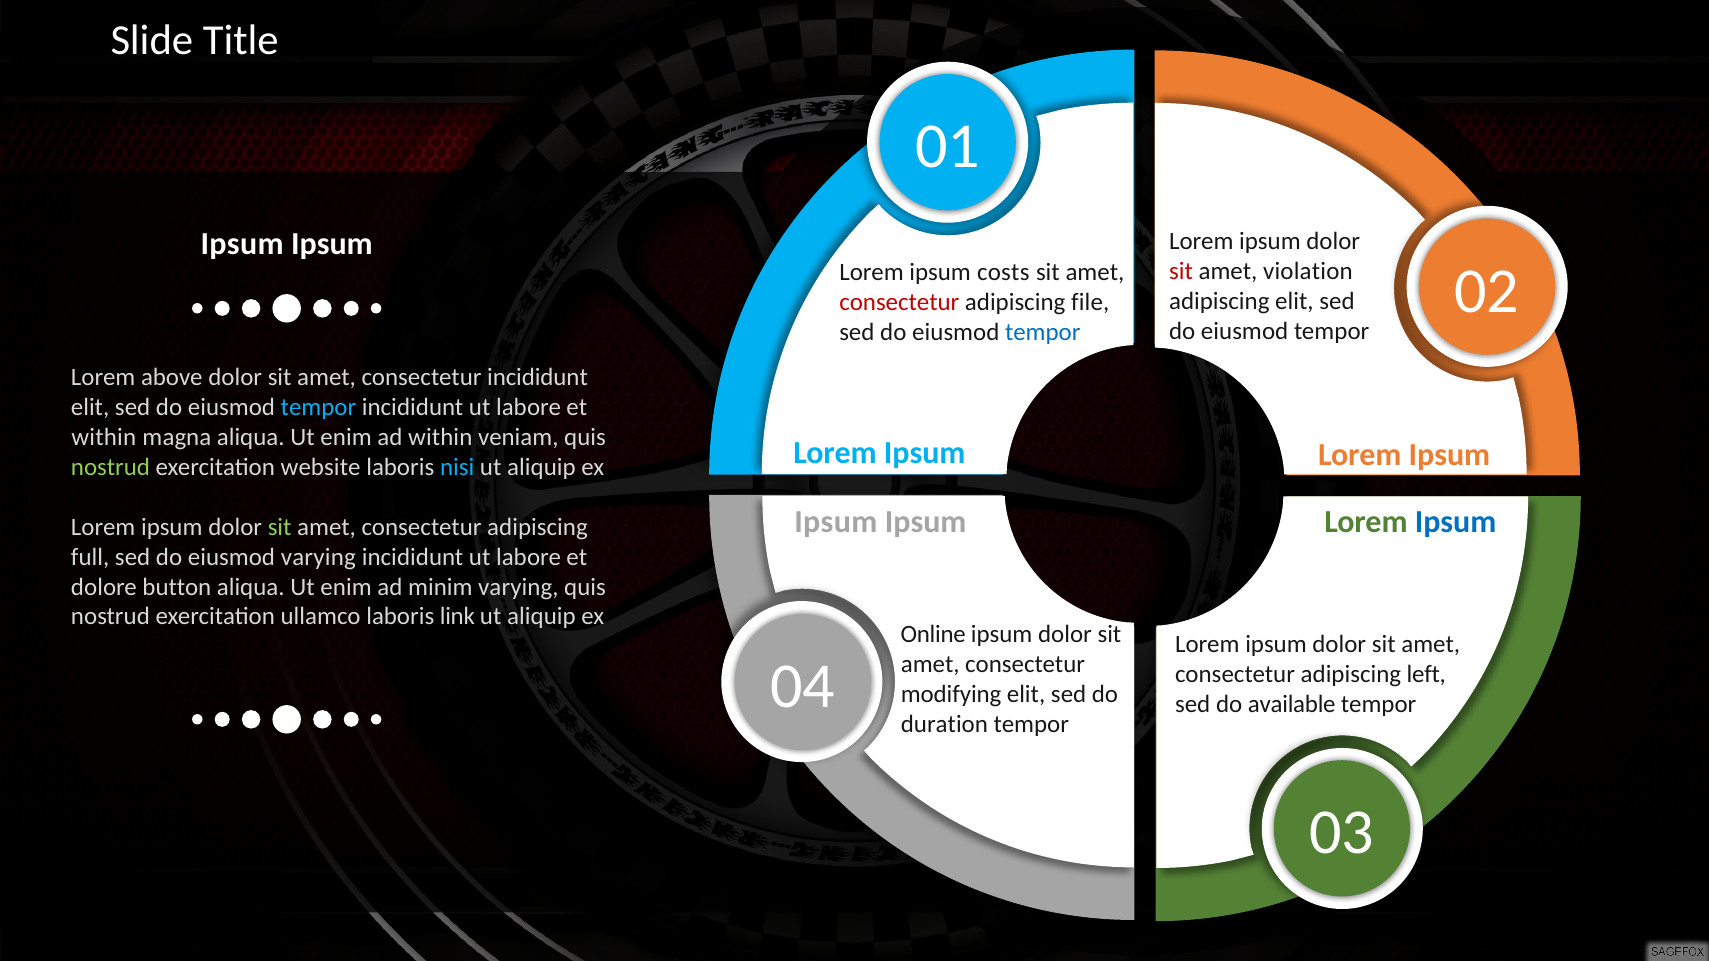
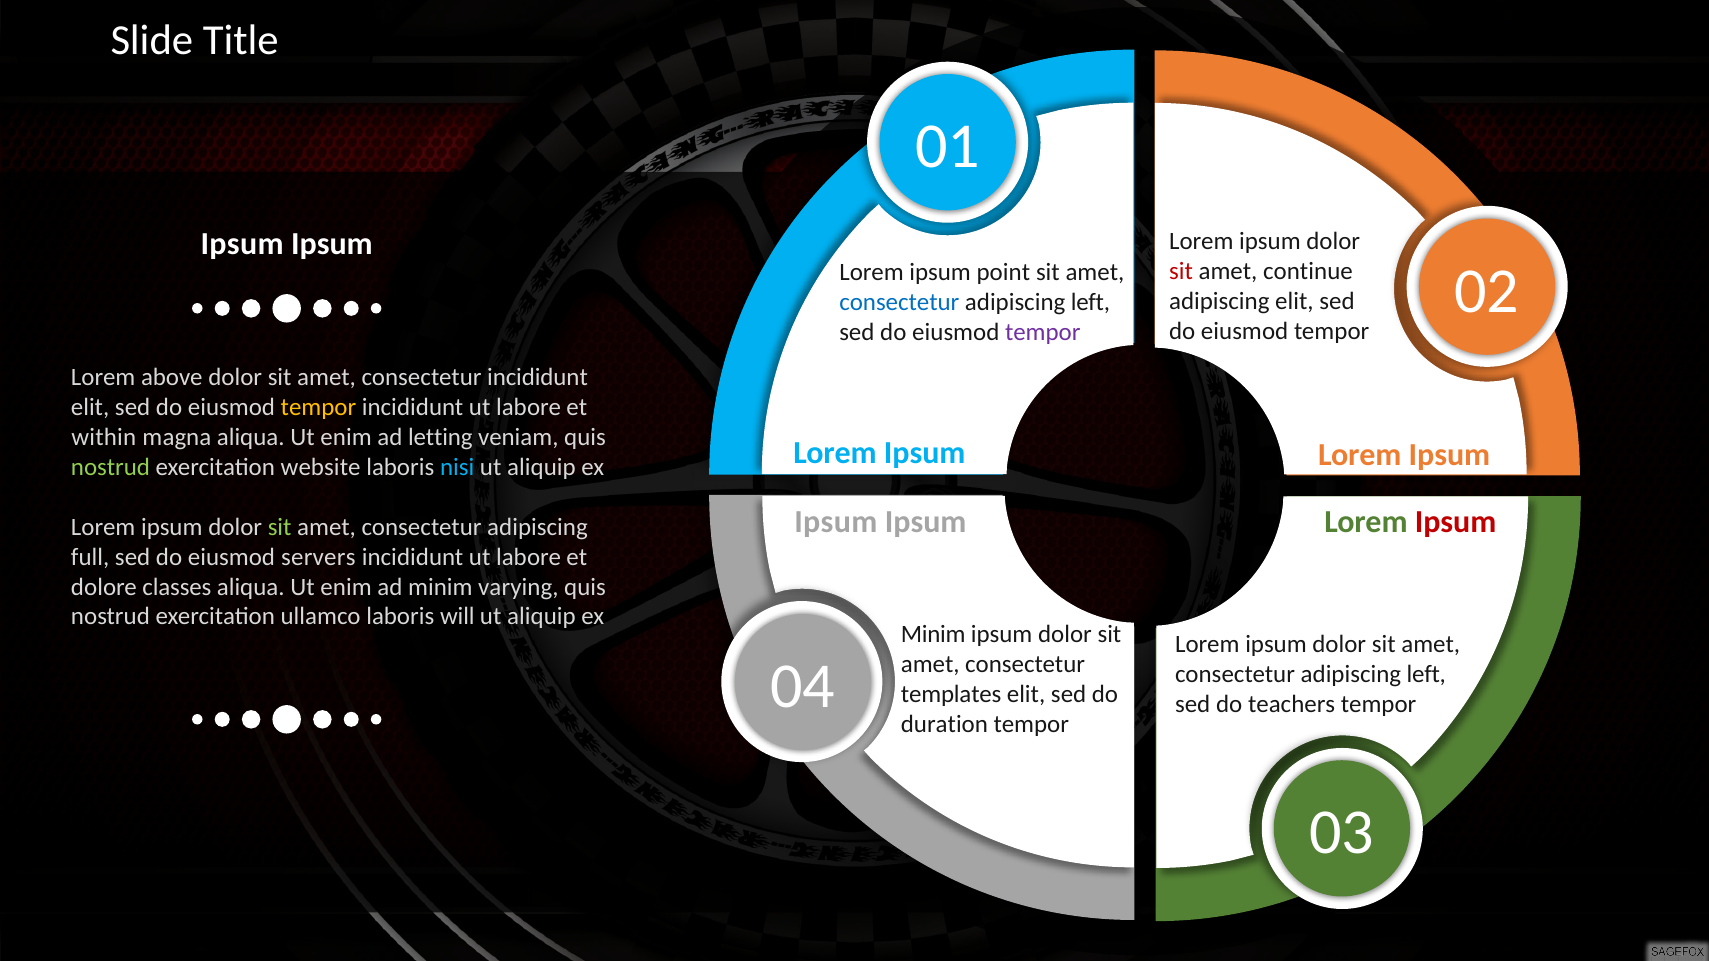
violation: violation -> continue (1308, 272)
costs: costs -> point (1003, 272)
consectetur colour: red -> blue (899, 302)
file: file -> left (1090, 302)
tempor colour: blue -> purple (1043, 332)
tempor colour: light blue -> yellow (318, 407)
ad within: within -> letting (440, 437)
Ipsum colour: blue -> red (1456, 522)
eiusmod varying: varying -> servers (318, 557)
button: button -> classes (177, 587)
link: link -> will (457, 617)
Online: Online -> Minim (933, 635)
modifying: modifying -> templates (951, 694)
available: available -> teachers (1292, 704)
